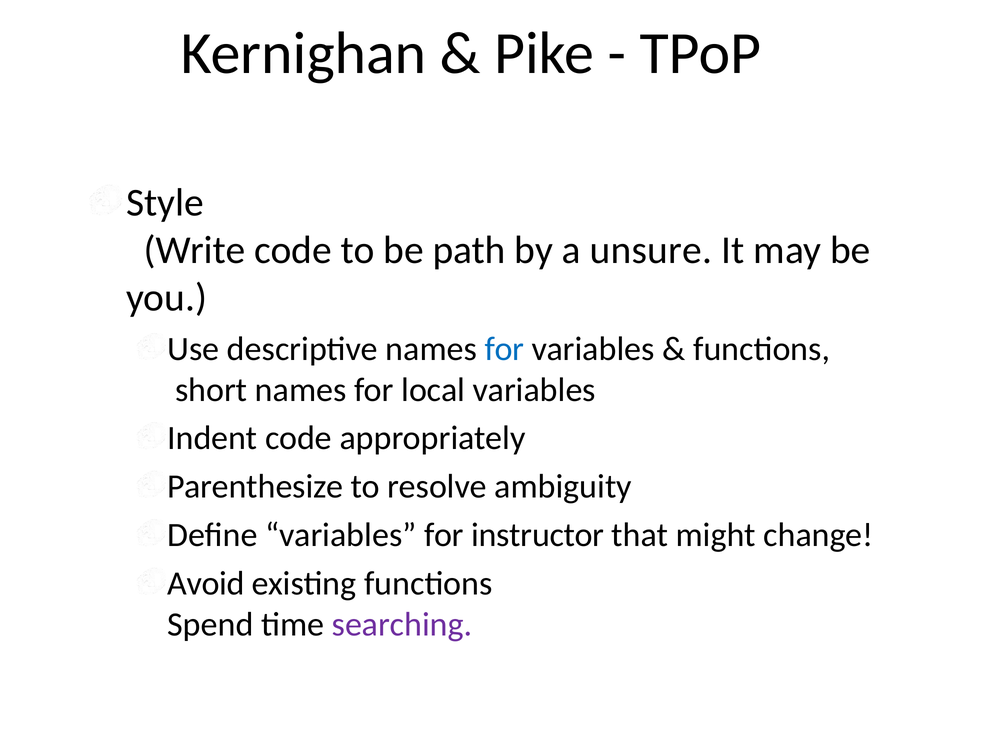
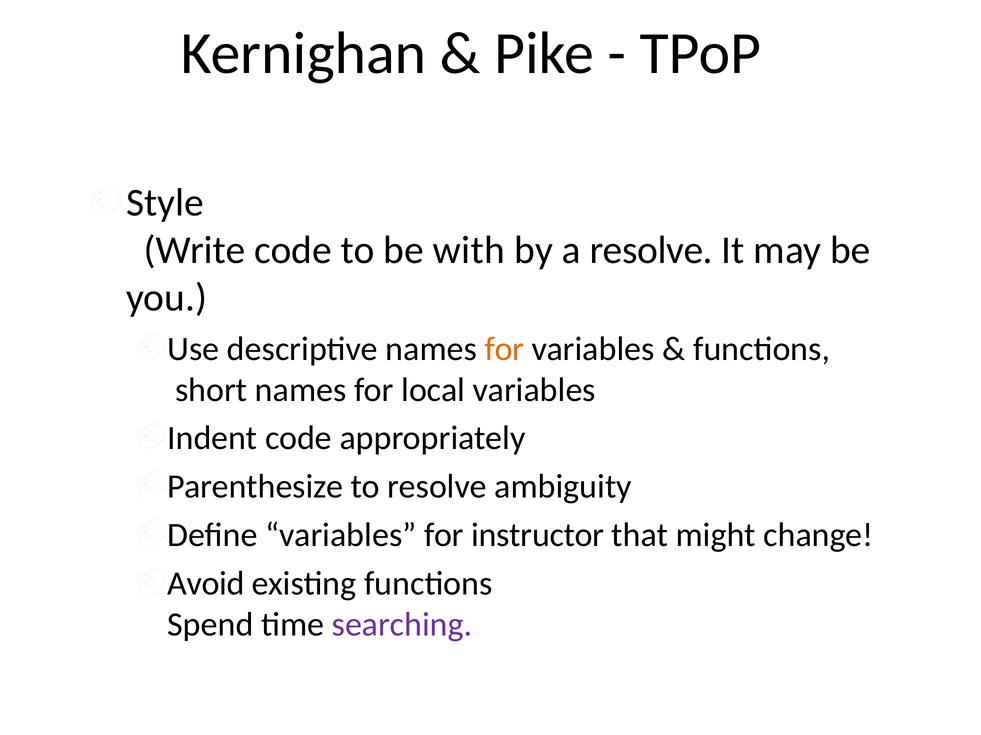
path: path -> with (469, 250)
a unsure: unsure -> resolve (651, 250)
for colour: blue -> orange (504, 349)
